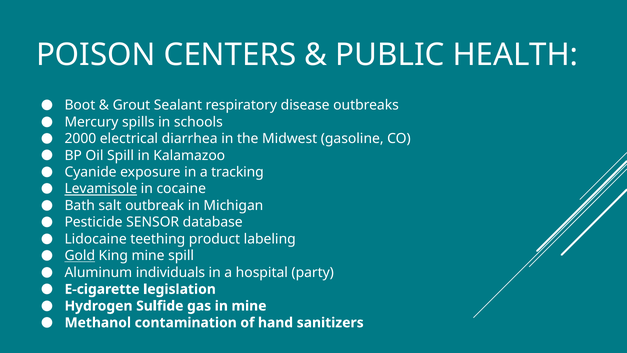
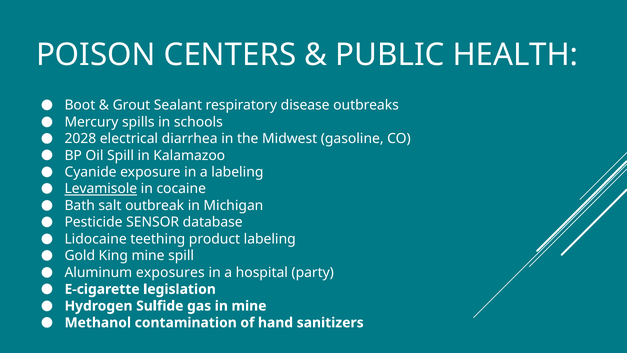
2000: 2000 -> 2028 (80, 139)
a tracking: tracking -> labeling (237, 172)
Gold underline: present -> none (80, 256)
individuals: individuals -> exposures (170, 272)
